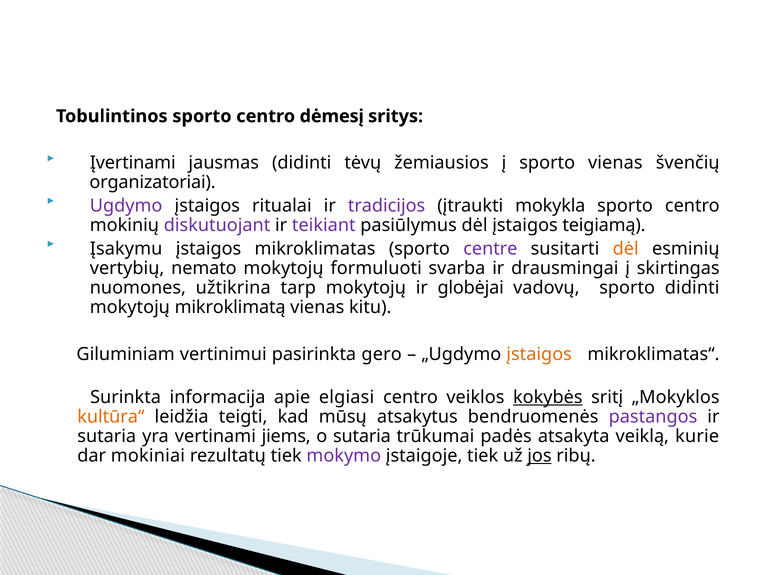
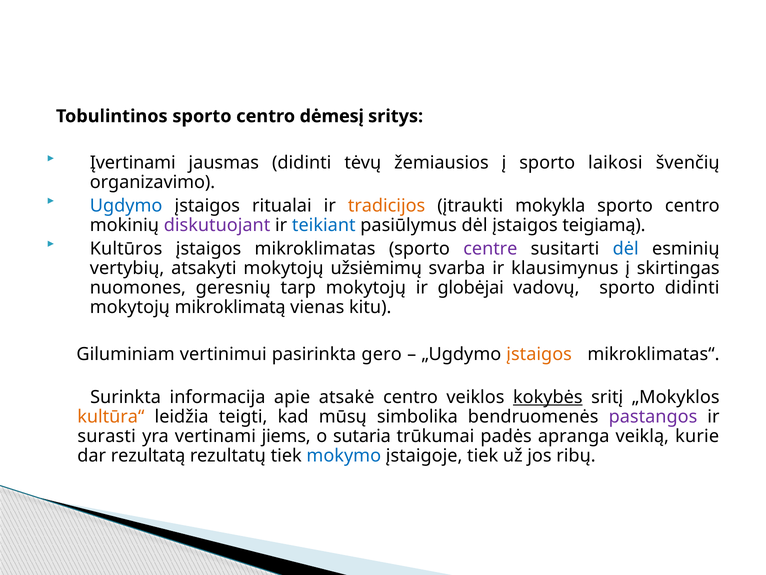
sporto vienas: vienas -> laikosi (615, 163)
organizatoriai: organizatoriai -> organizavimo (153, 182)
Ugdymo colour: purple -> blue (126, 206)
tradicijos colour: purple -> orange (387, 206)
teikiant colour: purple -> blue (324, 225)
Įsakymu: Įsakymu -> Kultūros (126, 249)
dėl colour: orange -> blue (626, 249)
nemato: nemato -> atsakyti (204, 268)
formuluoti: formuluoti -> užsiėmimų (376, 268)
drausmingai: drausmingai -> klausimynus (565, 268)
užtikrina: užtikrina -> geresnių (233, 288)
elgiasi: elgiasi -> atsakė (347, 397)
atsakytus: atsakytus -> simbolika (417, 416)
sutaria: sutaria -> surasti (107, 436)
atsakyta: atsakyta -> apranga (574, 436)
mokiniai: mokiniai -> rezultatą (148, 455)
mokymo colour: purple -> blue (344, 455)
jos underline: present -> none (539, 455)
